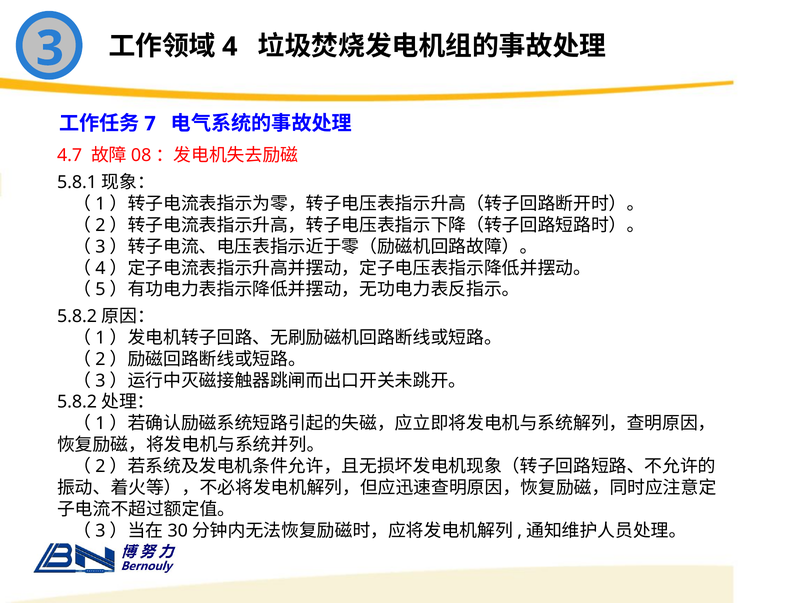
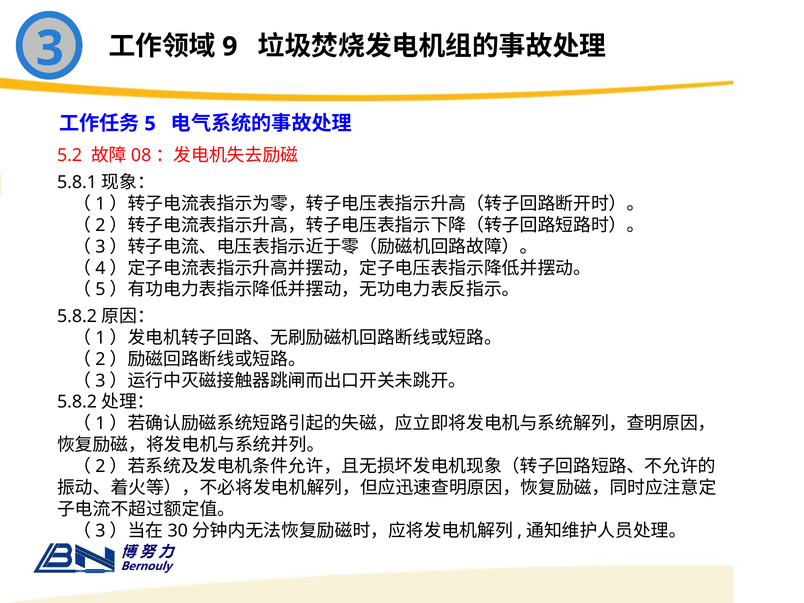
4: 4 -> 9 (230, 47)
7: 7 -> 5 (150, 124)
4.7: 4.7 -> 5.2 (70, 156)
